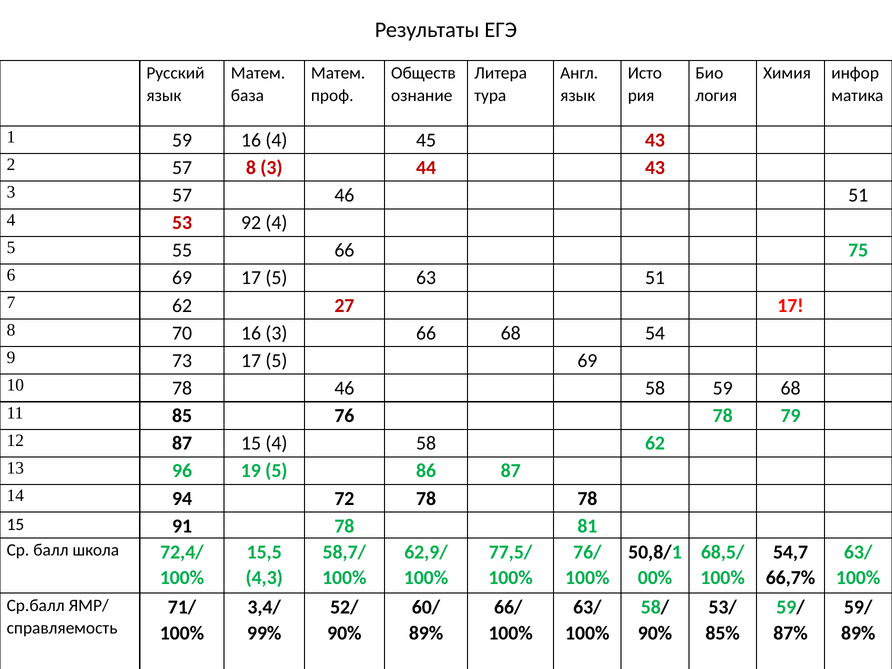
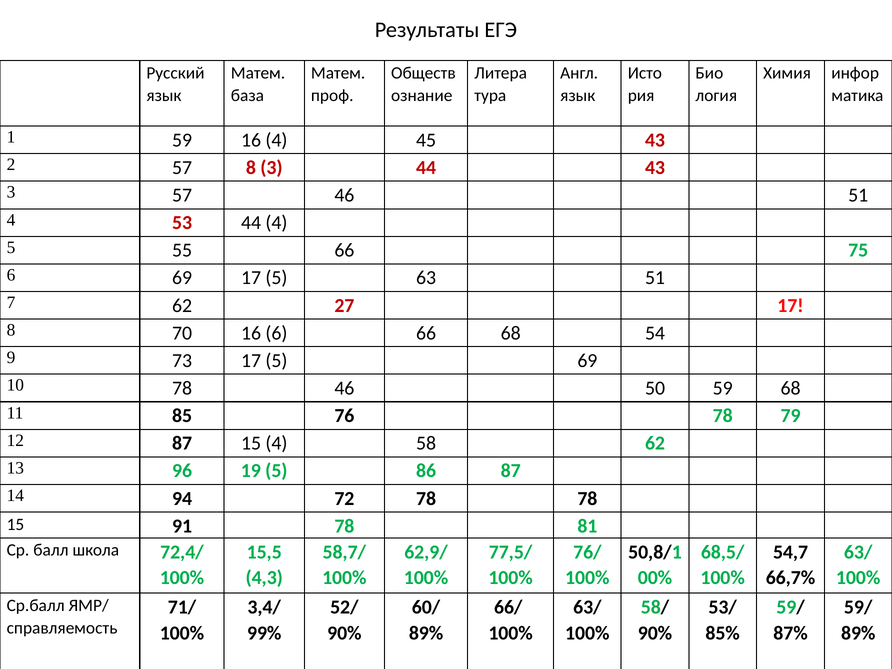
53 92: 92 -> 44 (251, 223)
16 3: 3 -> 6 (276, 333)
46 58: 58 -> 50 (655, 388)
